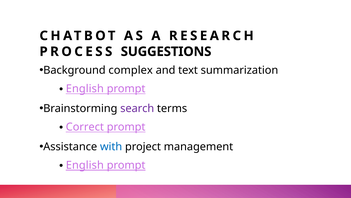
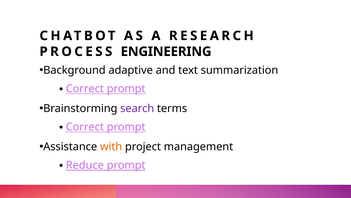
SUGGESTIONS: SUGGESTIONS -> ENGINEERING (166, 51)
complex: complex -> adaptive (131, 70)
English: English -> Correct (85, 88)
with colour: blue -> orange (111, 146)
English: English -> Reduce (85, 165)
